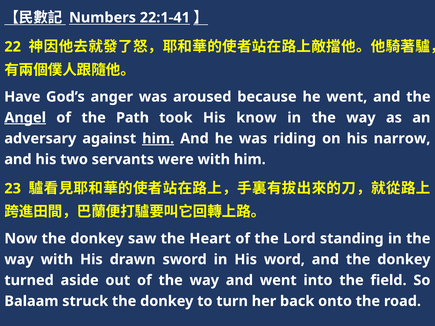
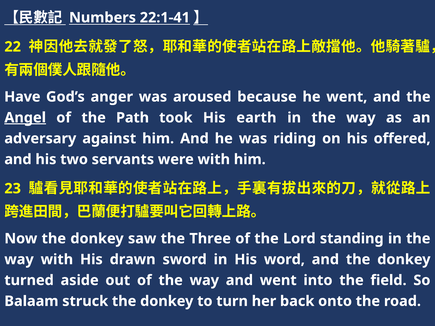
know: know -> earth (256, 118)
him underline: present -> none (158, 139)
narrow: narrow -> offered (402, 139)
Heart: Heart -> Three (210, 239)
